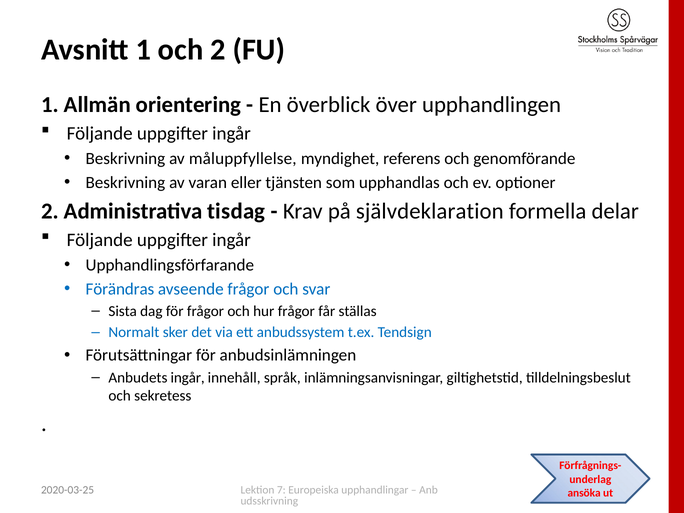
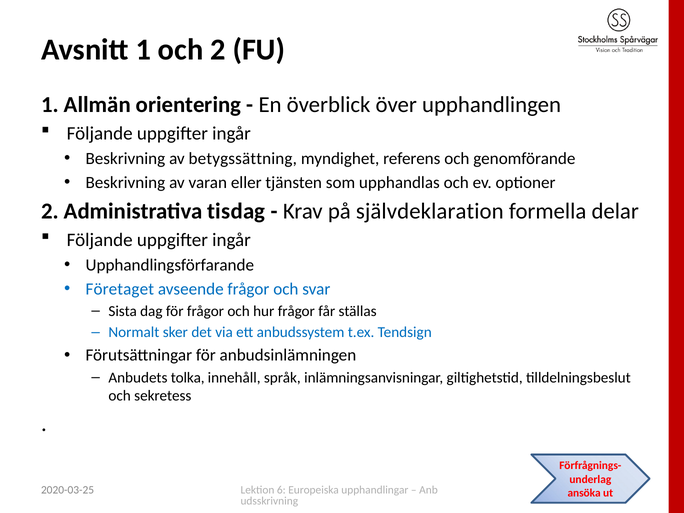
måluppfyllelse: måluppfyllelse -> betygssättning (243, 159)
Förändras: Förändras -> Företaget (120, 289)
Anbudets ingår: ingår -> tolka (188, 378)
7: 7 -> 6 (281, 490)
